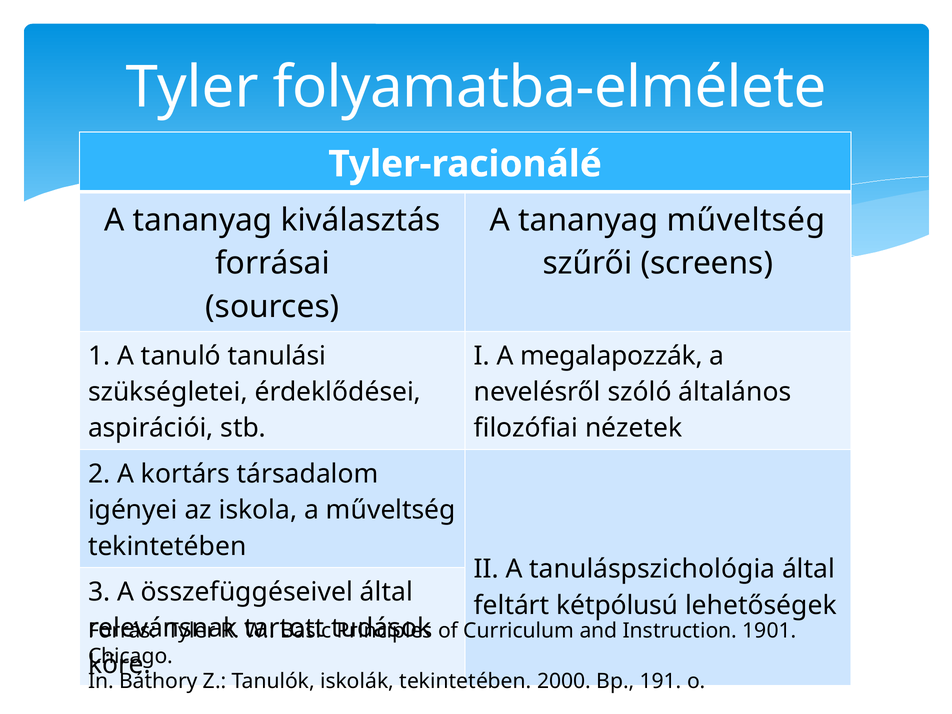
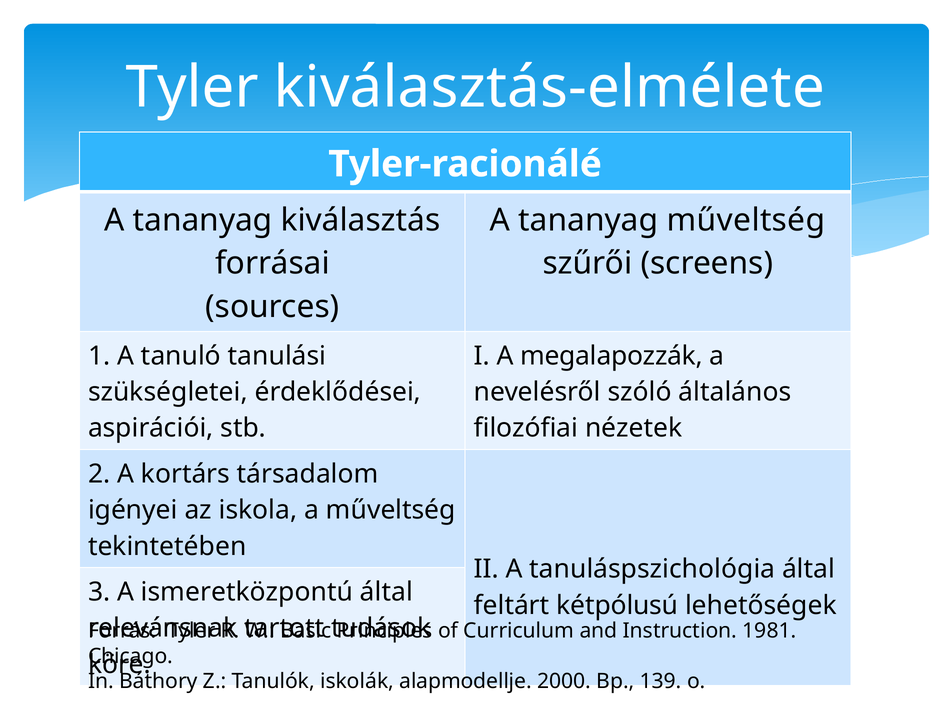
folyamatba-elmélete: folyamatba-elmélete -> kiválasztás-elmélete (549, 88)
összefüggéseivel: összefüggéseivel -> ismeretközpontú (247, 592)
1901: 1901 -> 1981 (769, 631)
iskolák tekintetében: tekintetében -> alapmodellje (466, 681)
191: 191 -> 139 (661, 681)
